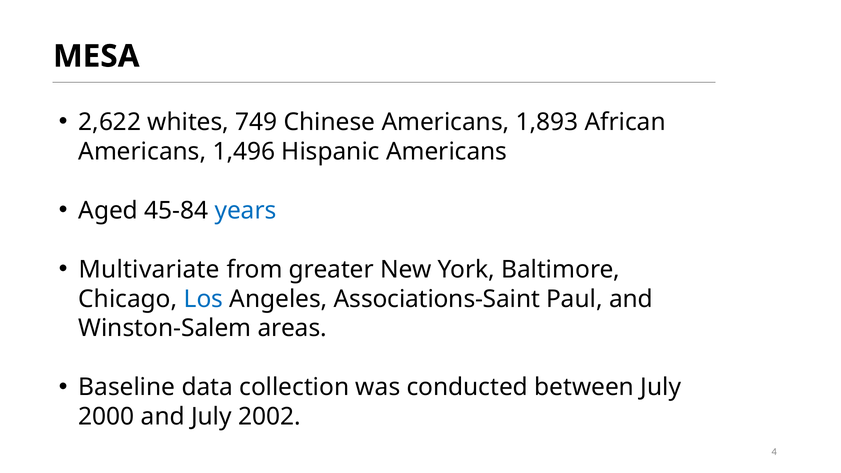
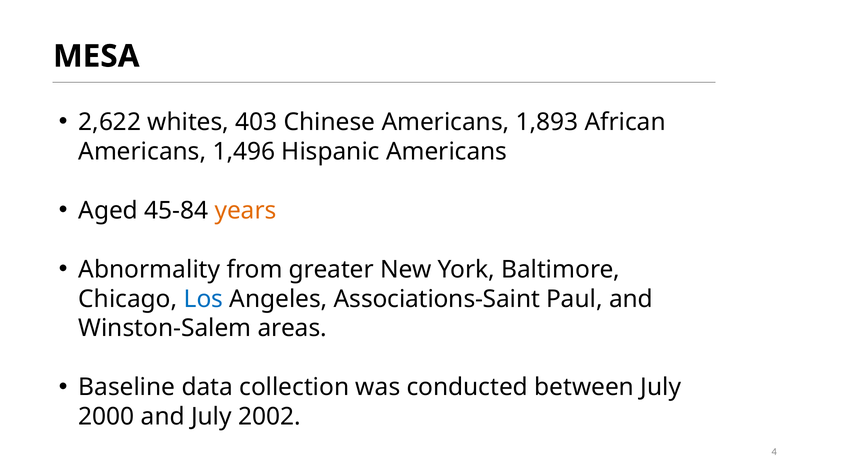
749: 749 -> 403 (256, 122)
years colour: blue -> orange (246, 211)
Multivariate: Multivariate -> Abnormality (149, 270)
